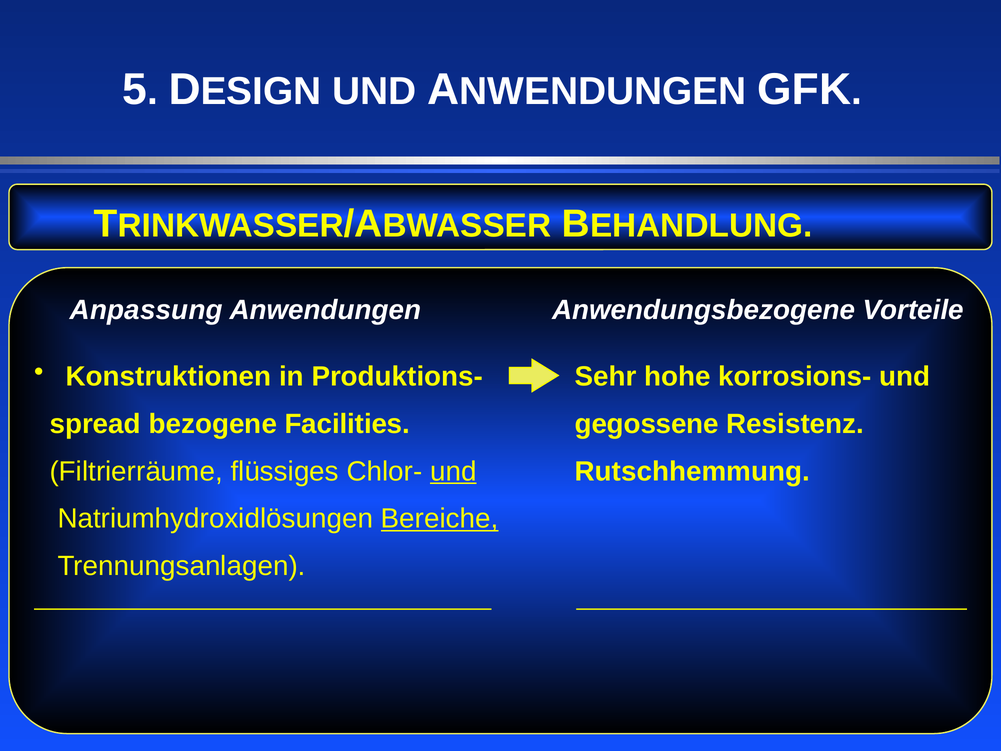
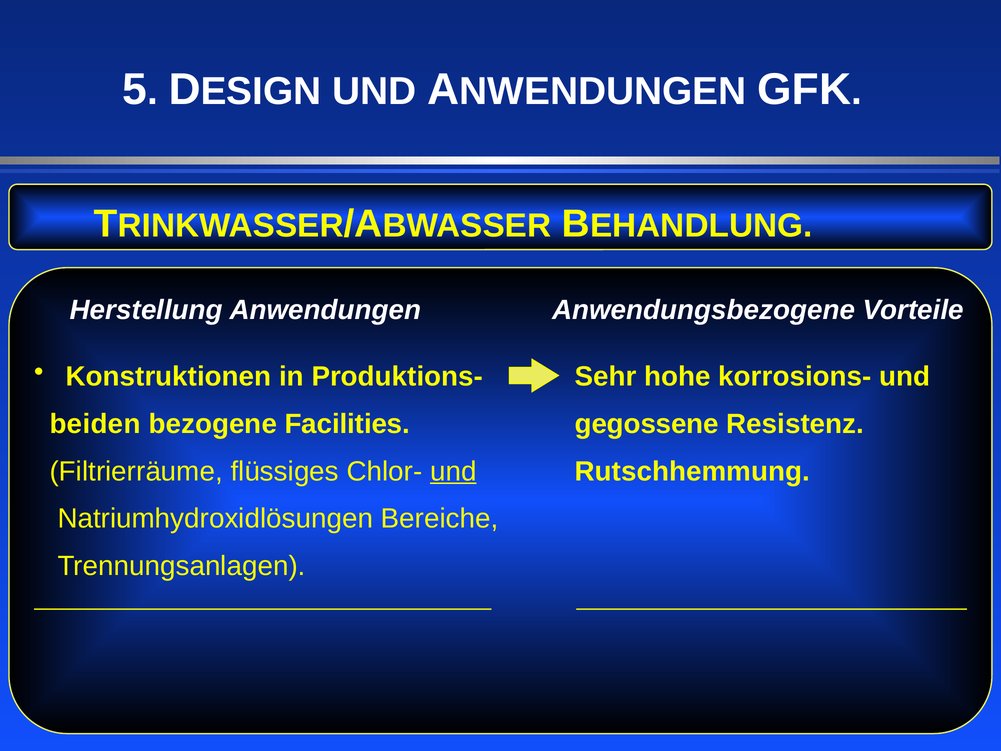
Anpassung: Anpassung -> Herstellung (146, 310)
spread: spread -> beiden (95, 424)
Bereiche underline: present -> none (440, 519)
